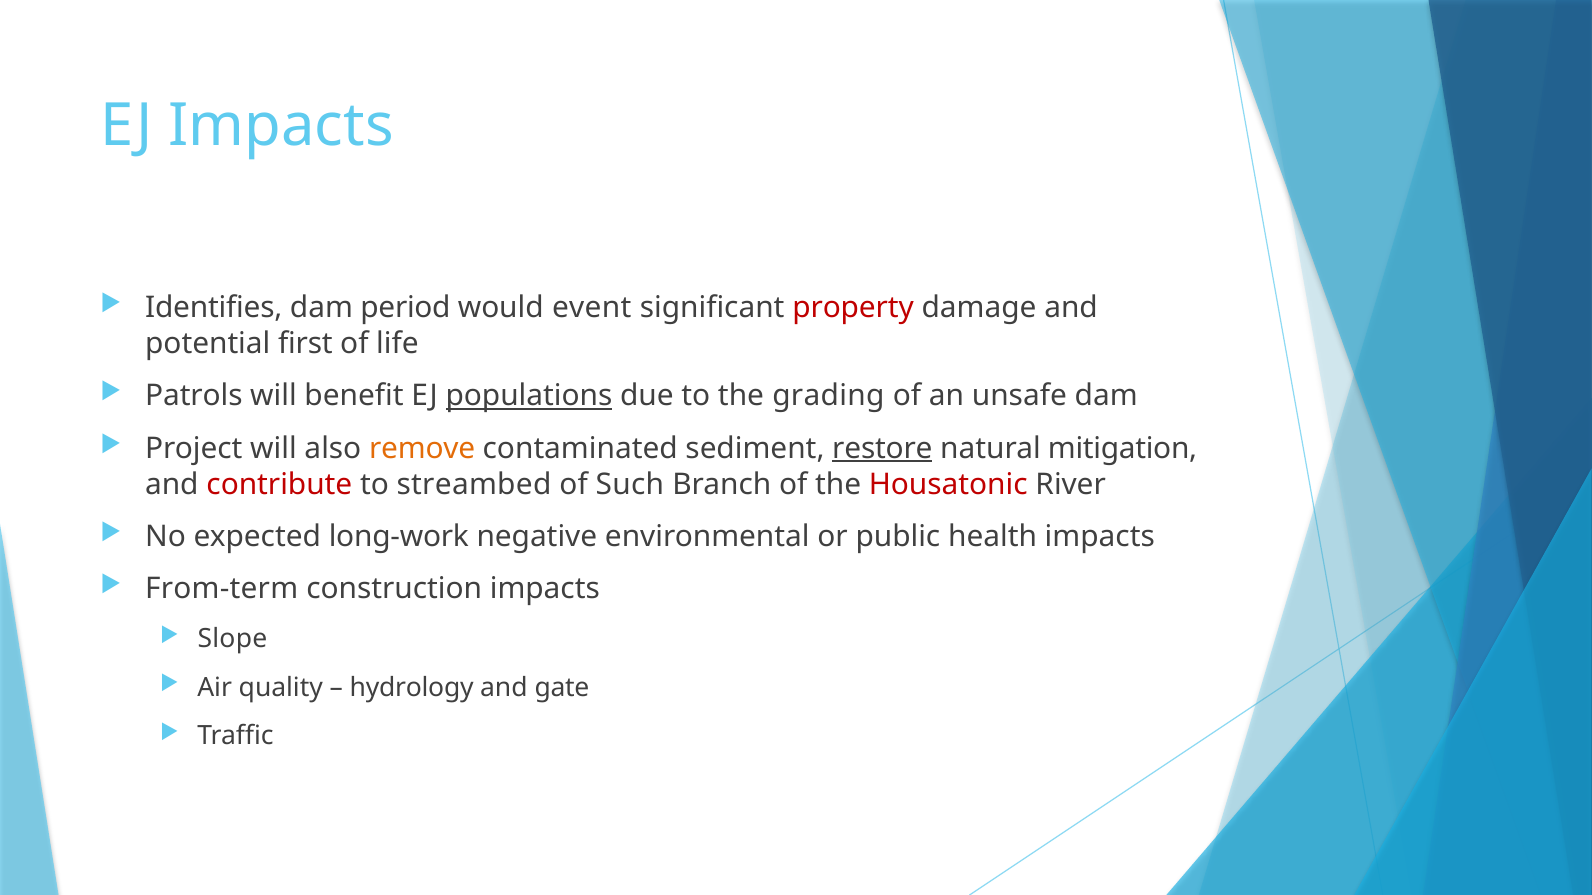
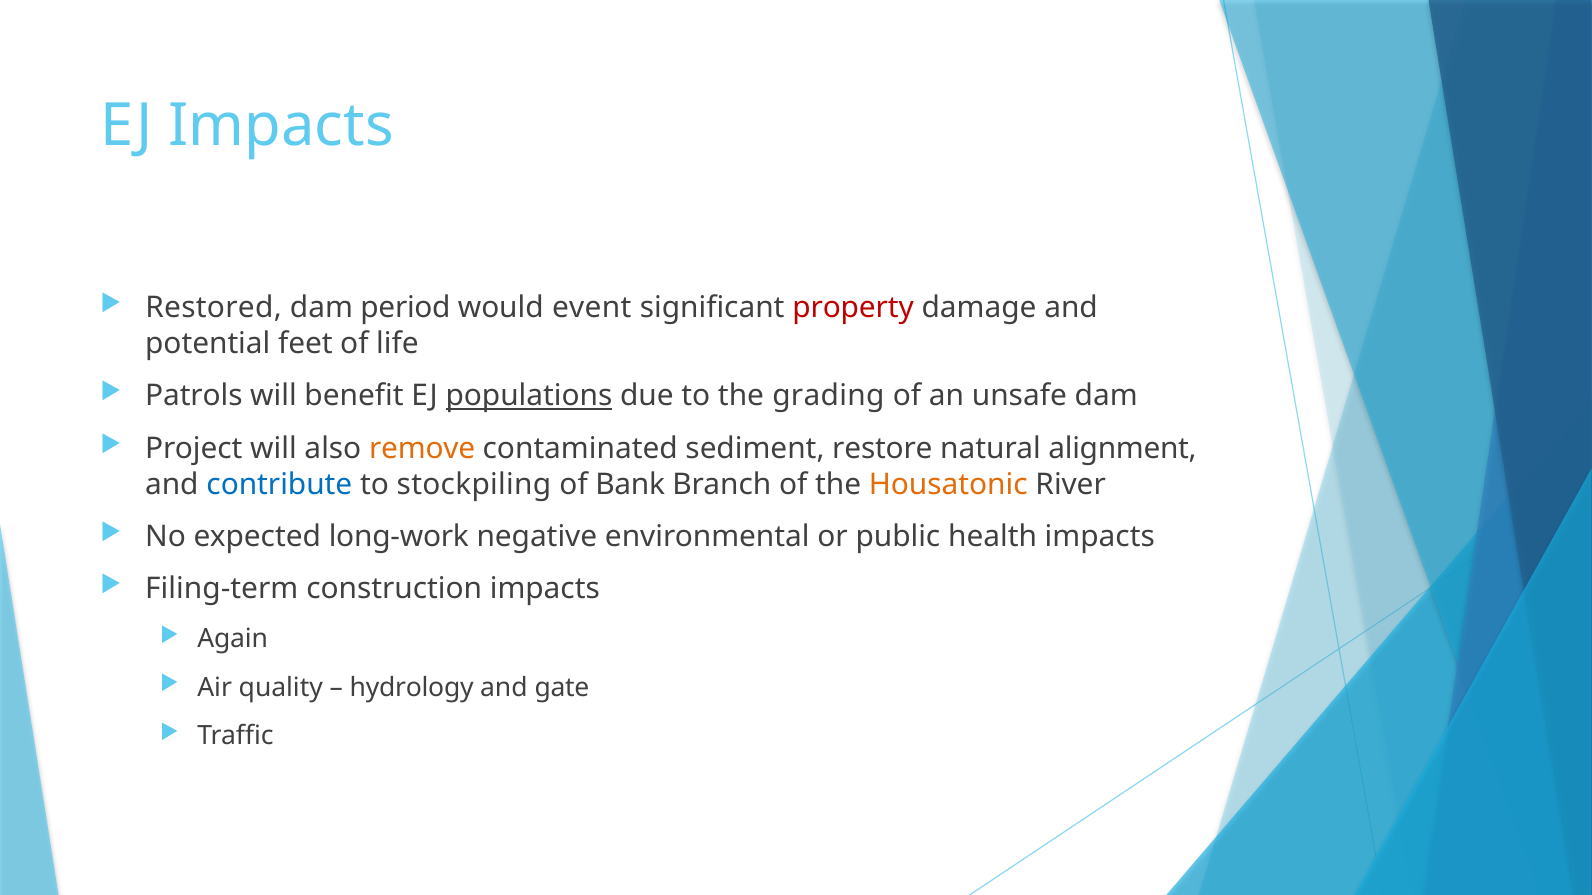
Identifies: Identifies -> Restored (214, 308)
first: first -> feet (305, 344)
restore underline: present -> none (882, 449)
mitigation: mitigation -> alignment (1123, 449)
contribute colour: red -> blue (279, 485)
streambed: streambed -> stockpiling (474, 485)
Such: Such -> Bank (630, 485)
Housatonic colour: red -> orange (948, 485)
From-term: From-term -> Filing-term (222, 589)
Slope: Slope -> Again (233, 640)
